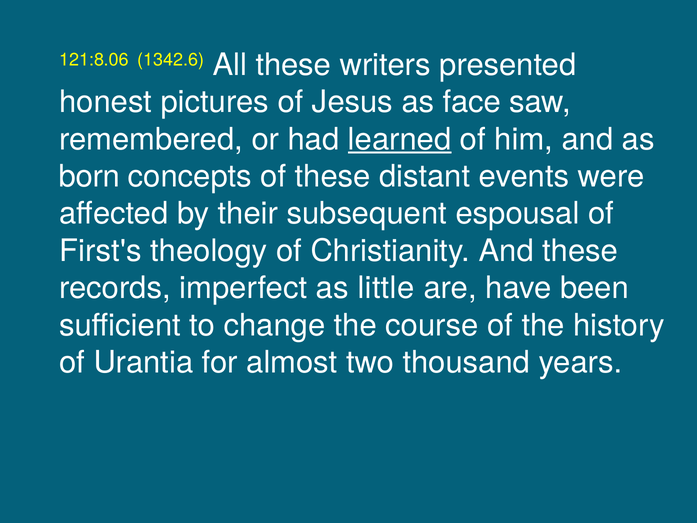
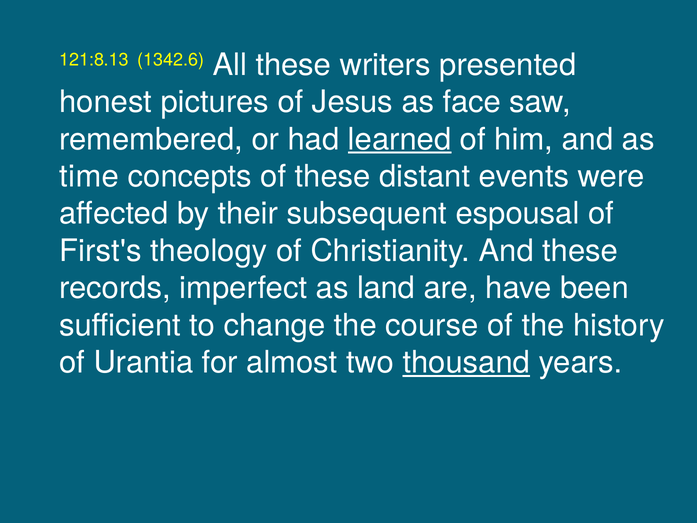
121:8.06: 121:8.06 -> 121:8.13 (94, 60)
born: born -> time (89, 176)
little: little -> land (386, 288)
thousand underline: none -> present (466, 362)
